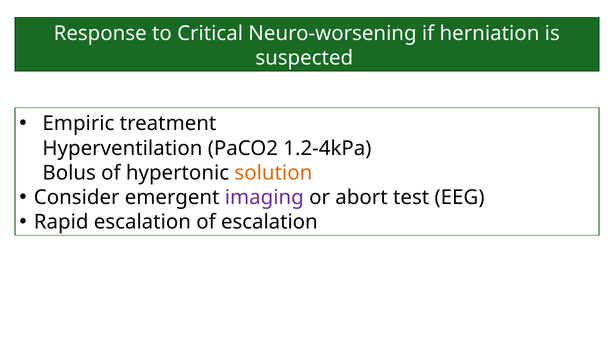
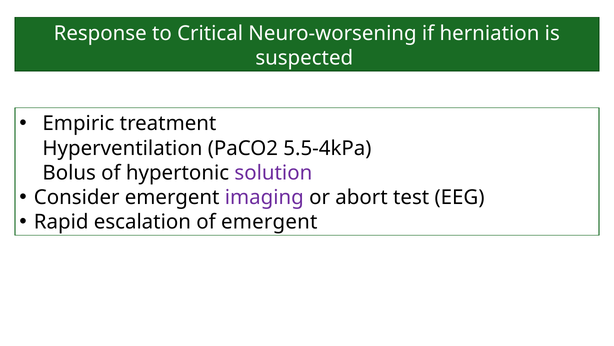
1.2-4kPa: 1.2-4kPa -> 5.5-4kPa (327, 148)
solution colour: orange -> purple (273, 173)
of escalation: escalation -> emergent (269, 222)
